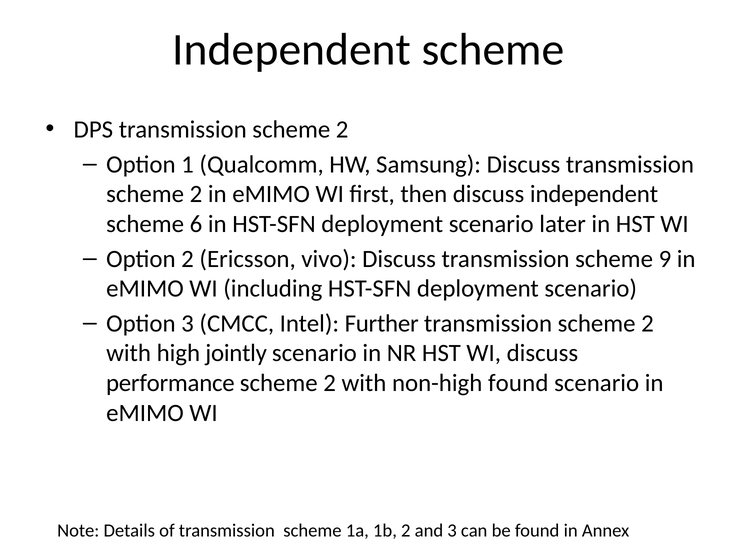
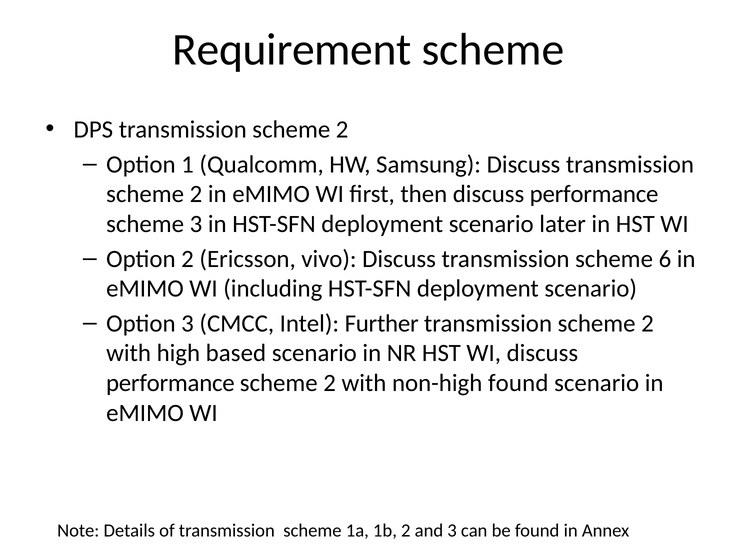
Independent: Independent -> Requirement (292, 50)
then discuss independent: independent -> performance (594, 194)
scheme 6: 6 -> 3 (196, 224)
9: 9 -> 6 (665, 259)
jointly: jointly -> based (236, 354)
